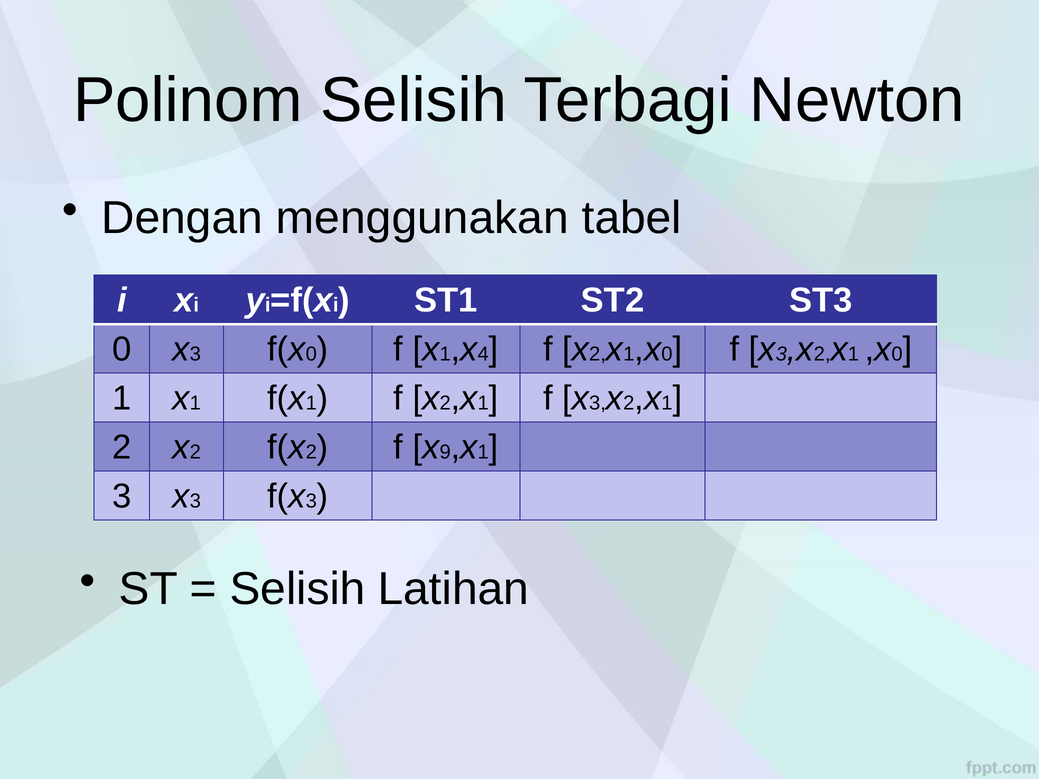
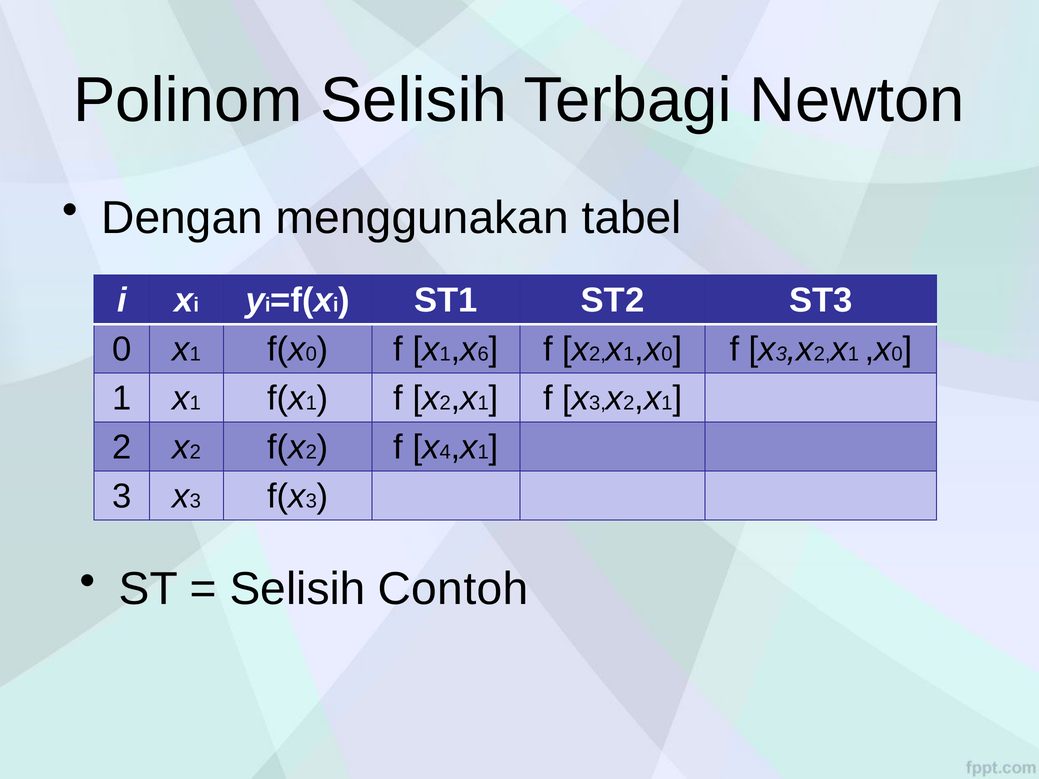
3: 3 -> 1 (195, 354)
4: 4 -> 6 (483, 354)
9: 9 -> 4 (445, 452)
Latihan: Latihan -> Contoh (453, 589)
